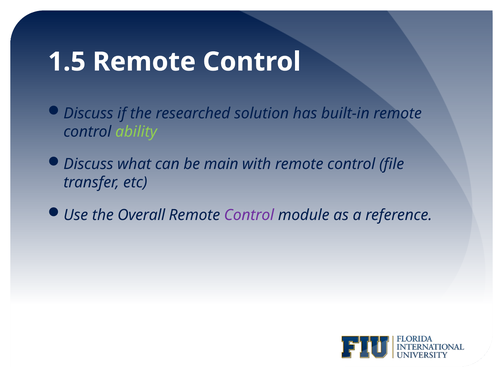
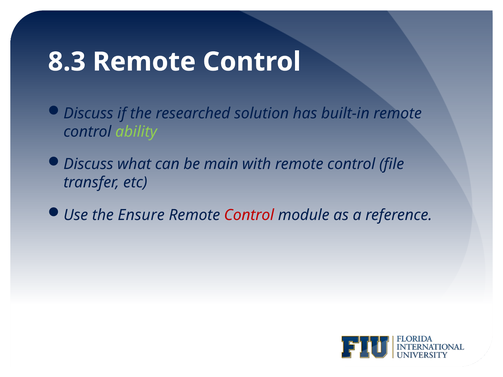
1.5: 1.5 -> 8.3 (67, 62)
Overall: Overall -> Ensure (141, 215)
Control colour: purple -> red (249, 215)
